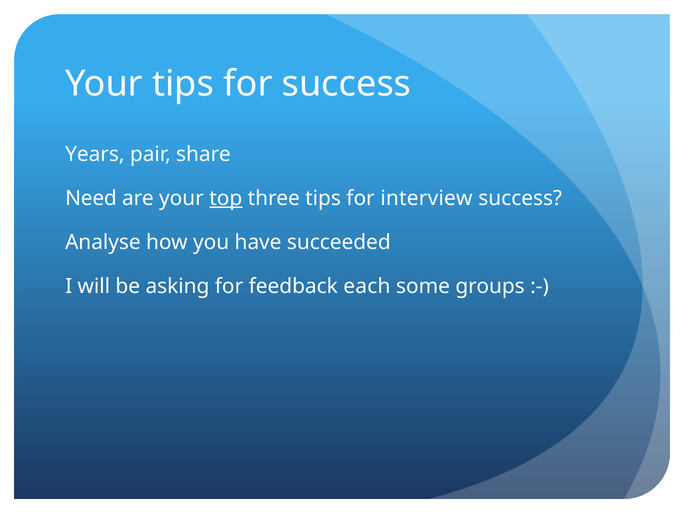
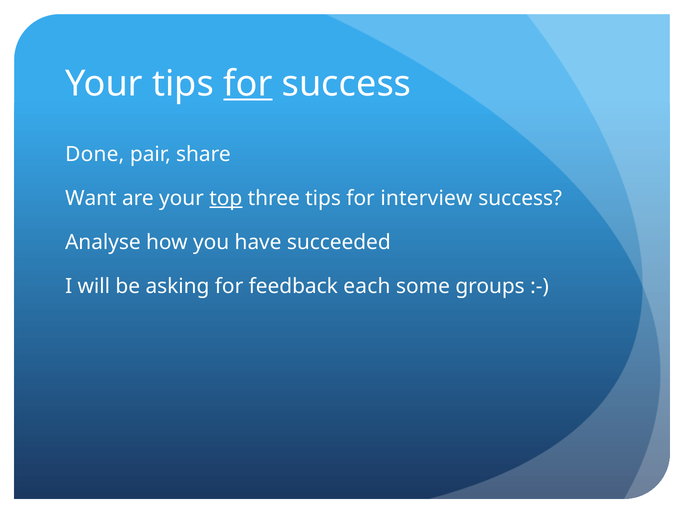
for underline: none -> present (248, 84)
Years: Years -> Done (95, 154)
Need: Need -> Want (91, 198)
